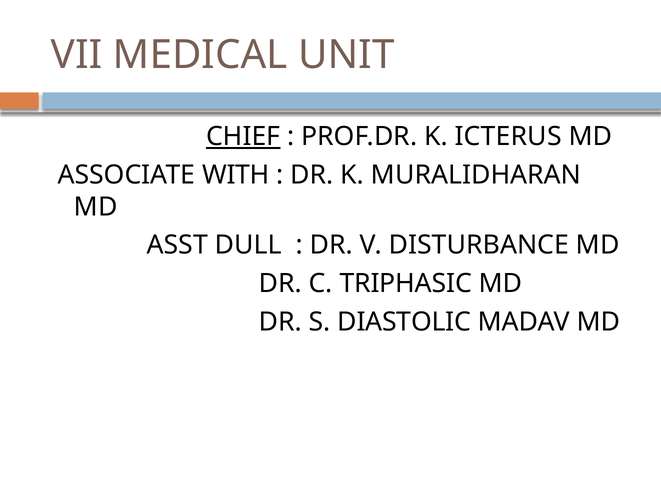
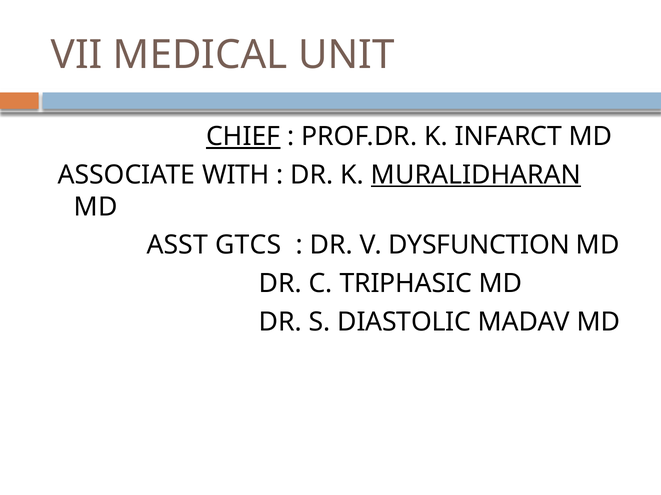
ICTERUS: ICTERUS -> INFARCT (508, 137)
MURALIDHARAN underline: none -> present (476, 175)
DULL: DULL -> GTCS (248, 245)
DISTURBANCE: DISTURBANCE -> DYSFUNCTION (479, 245)
